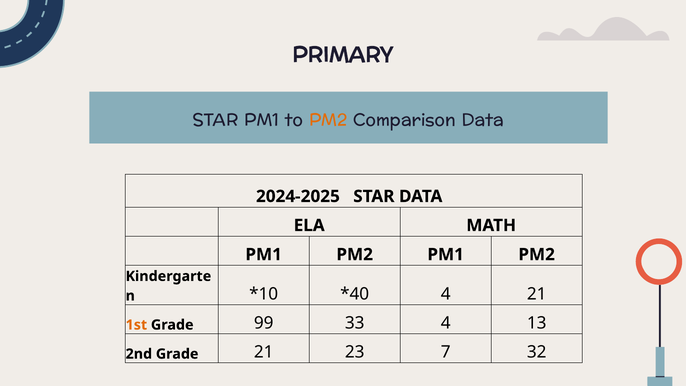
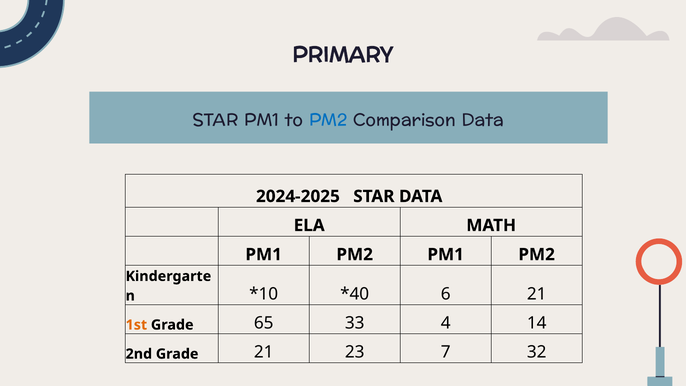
PM2 colour: orange -> blue (328, 120)
4: 4 -> 6 (446, 294)
99: 99 -> 65 (264, 323)
13: 13 -> 14 (537, 323)
